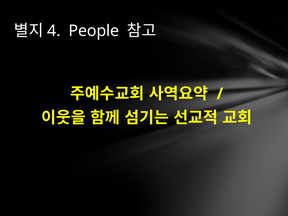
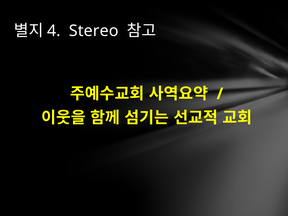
People: People -> Stereo (94, 31)
